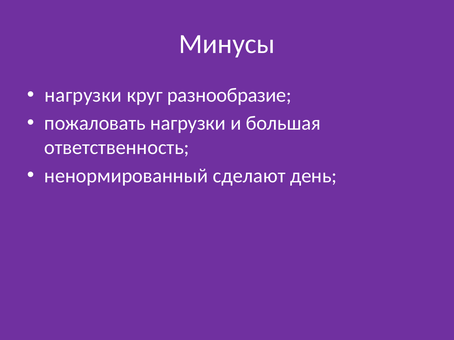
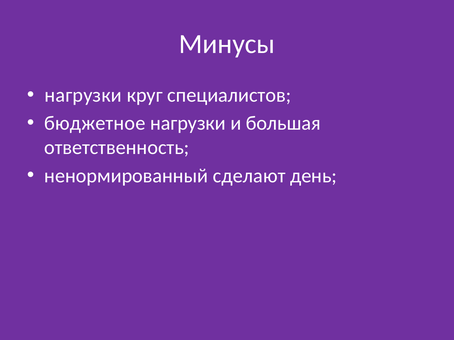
разнообразие: разнообразие -> специалистов (229, 95)
пожаловать: пожаловать -> бюджетное (95, 123)
